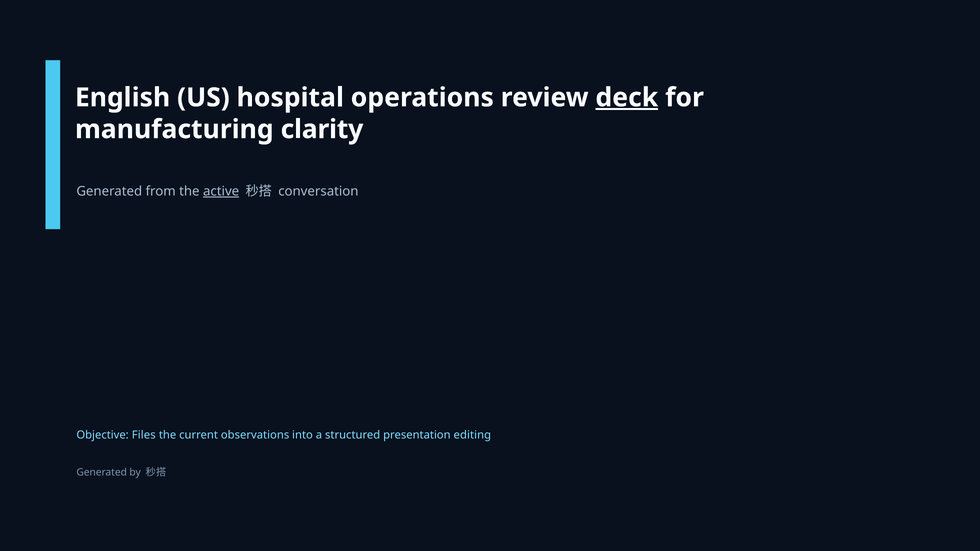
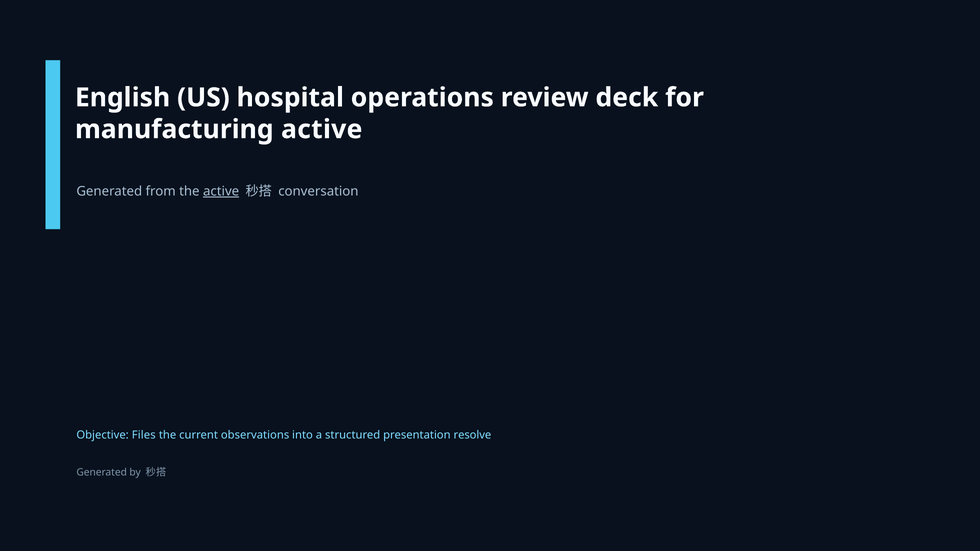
deck underline: present -> none (627, 98)
manufacturing clarity: clarity -> active (322, 129)
editing: editing -> resolve (472, 435)
